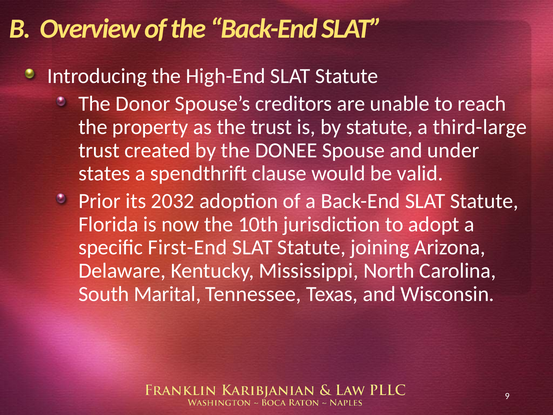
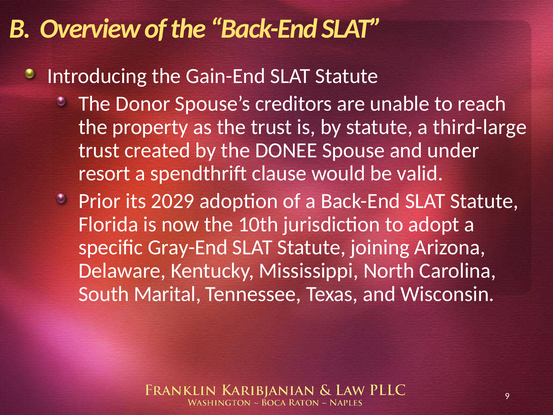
High-End: High-End -> Gain-End (226, 76)
states: states -> resort (104, 173)
2032: 2032 -> 2029 (173, 201)
First-End: First-End -> Gray-End (188, 247)
